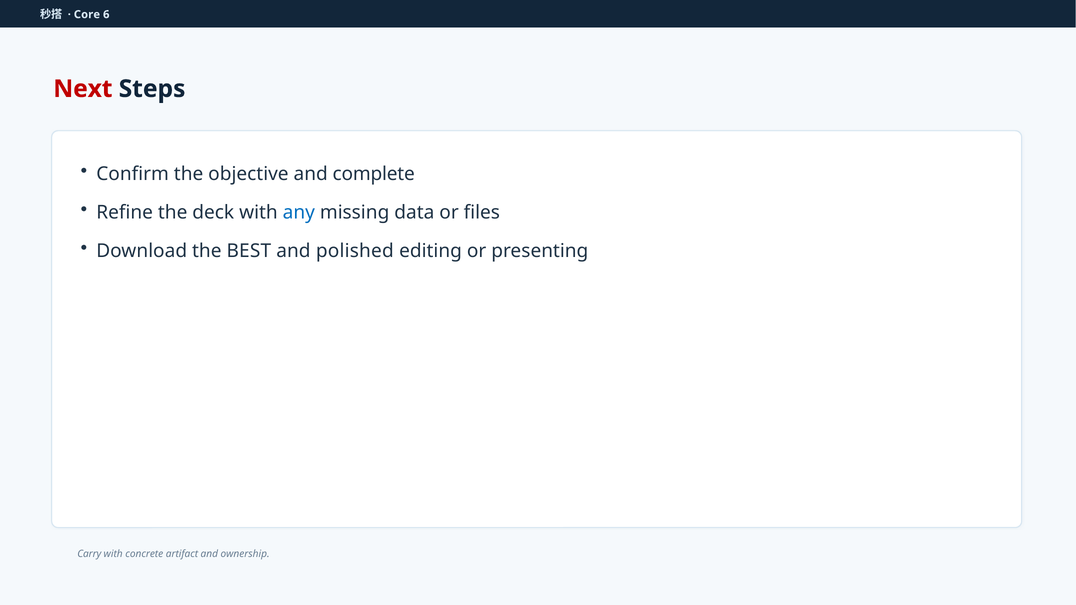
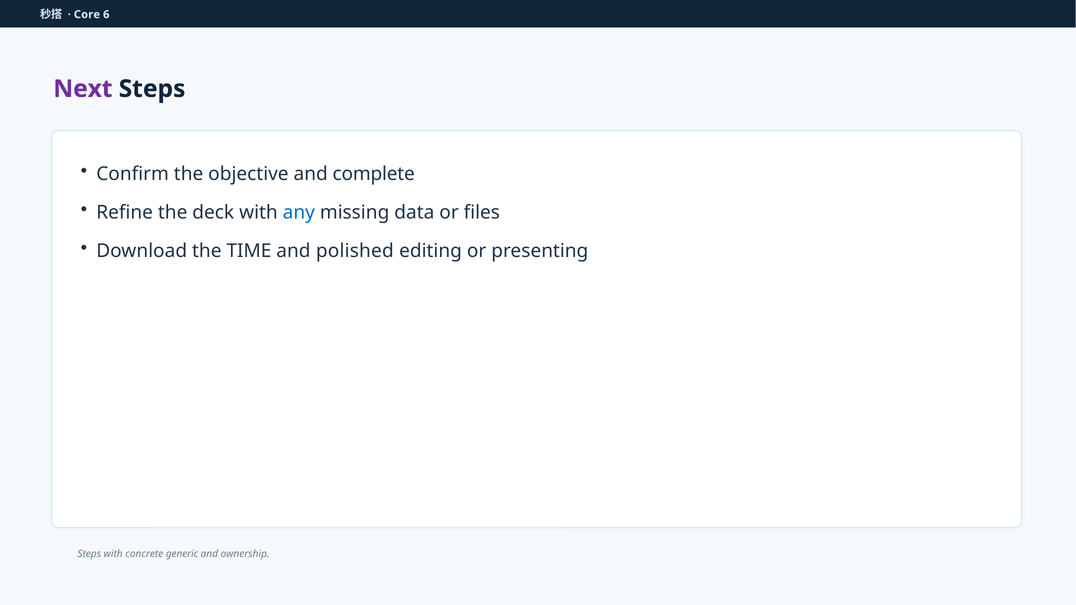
Next colour: red -> purple (83, 89)
BEST: BEST -> TIME (249, 251)
Carry: Carry -> Steps (89, 554)
artifact: artifact -> generic (182, 554)
